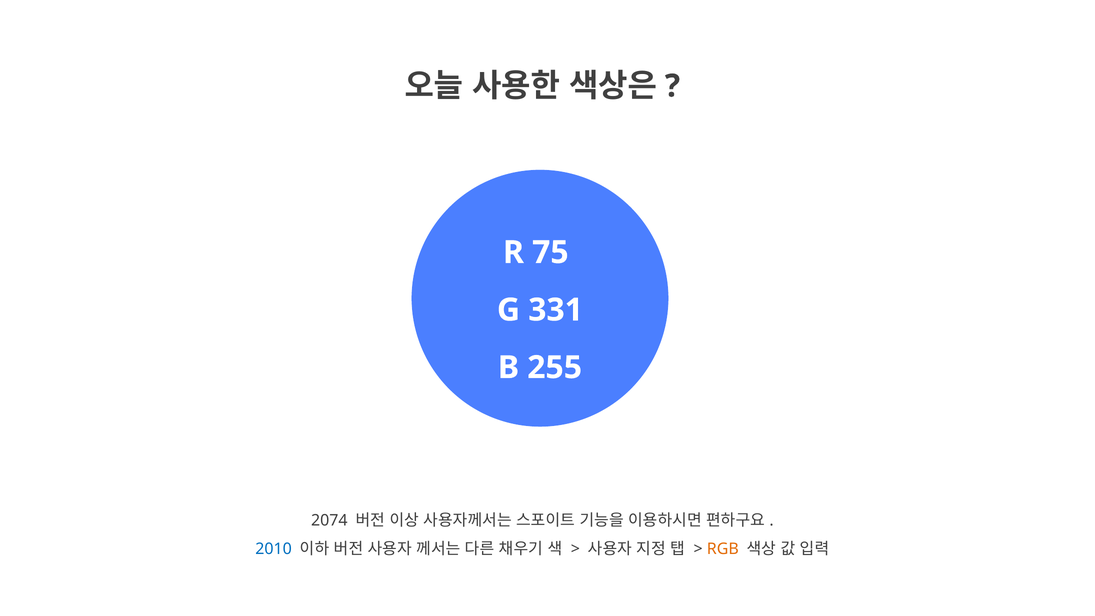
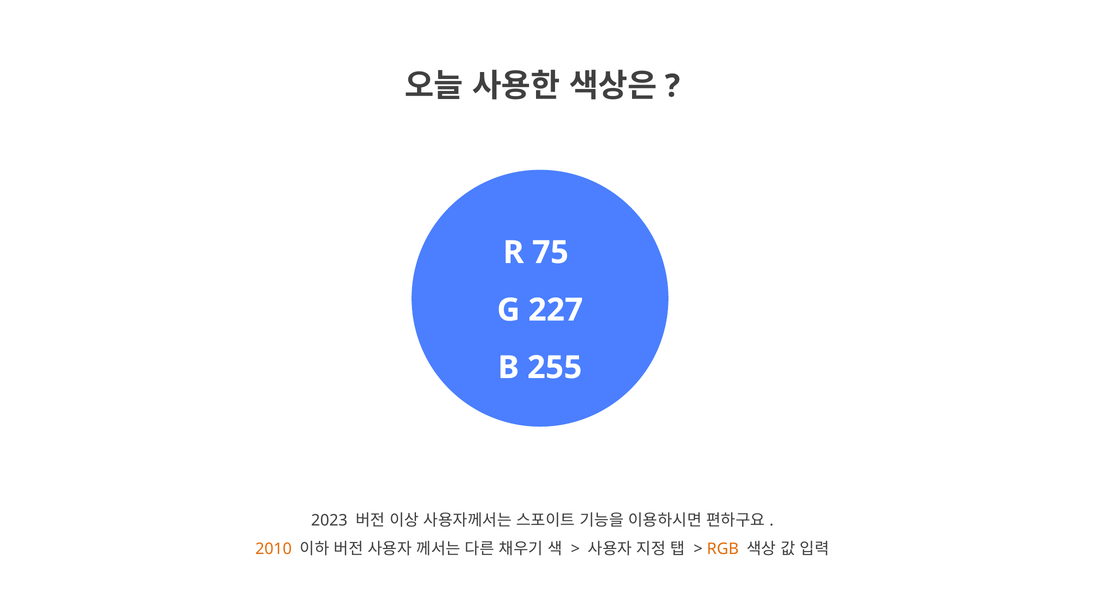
331: 331 -> 227 (556, 310)
2074: 2074 -> 2023 (329, 520)
2010 colour: blue -> orange (274, 549)
